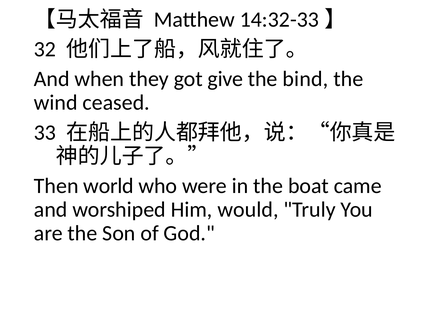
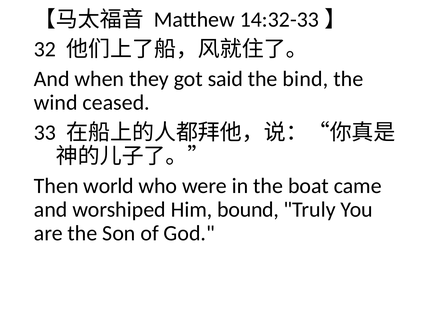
give: give -> said (225, 79)
would: would -> bound (248, 210)
